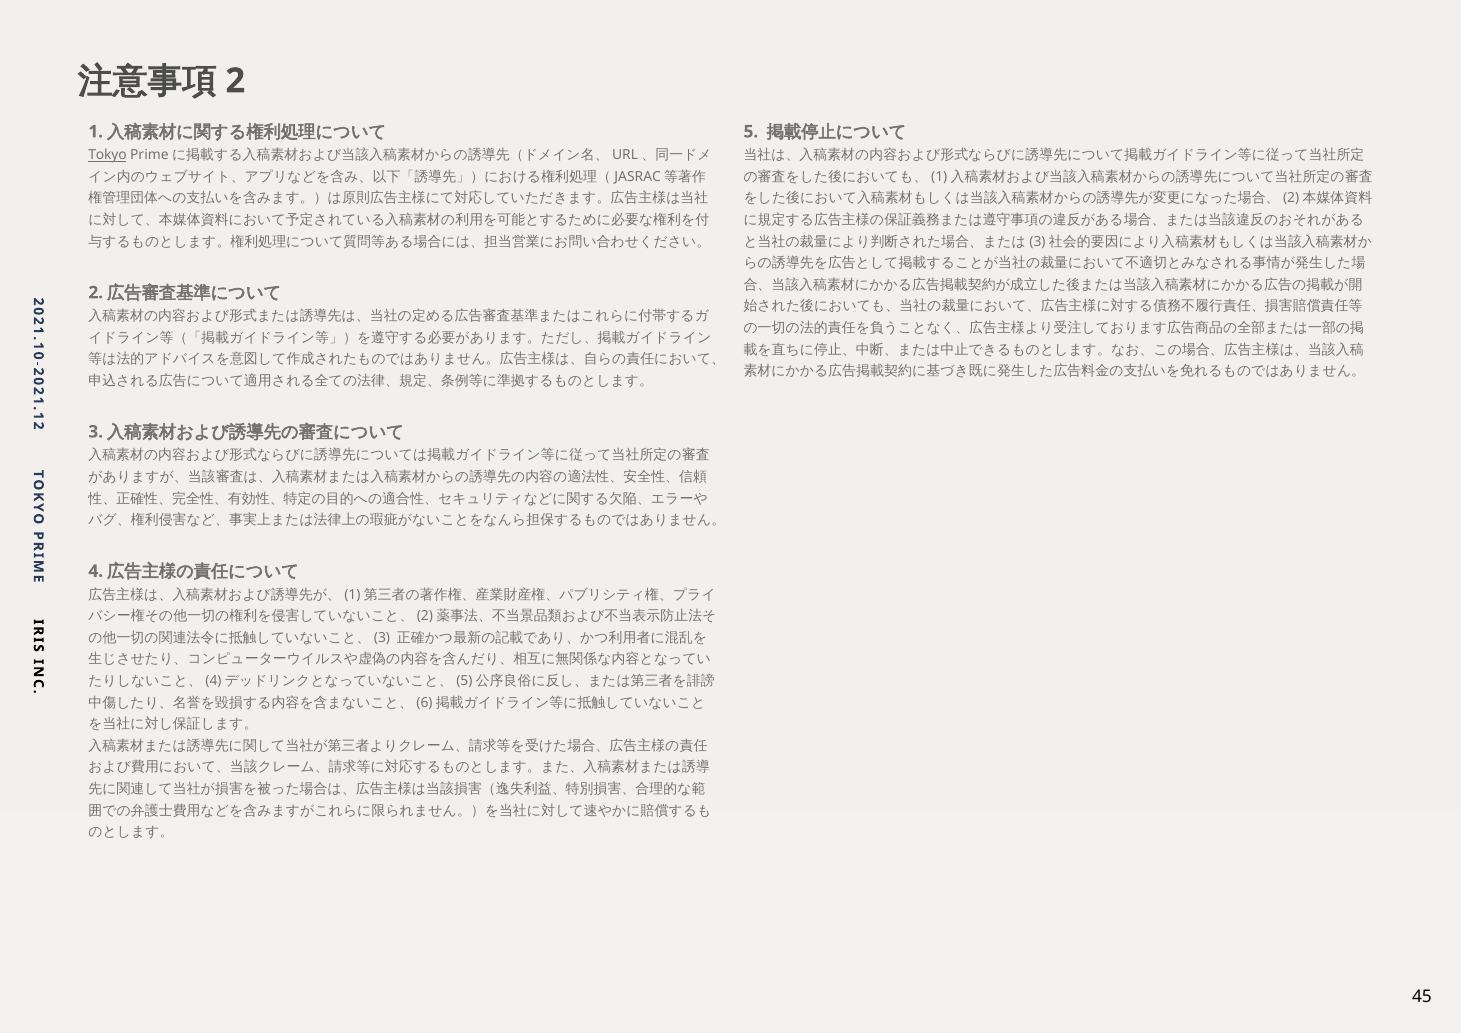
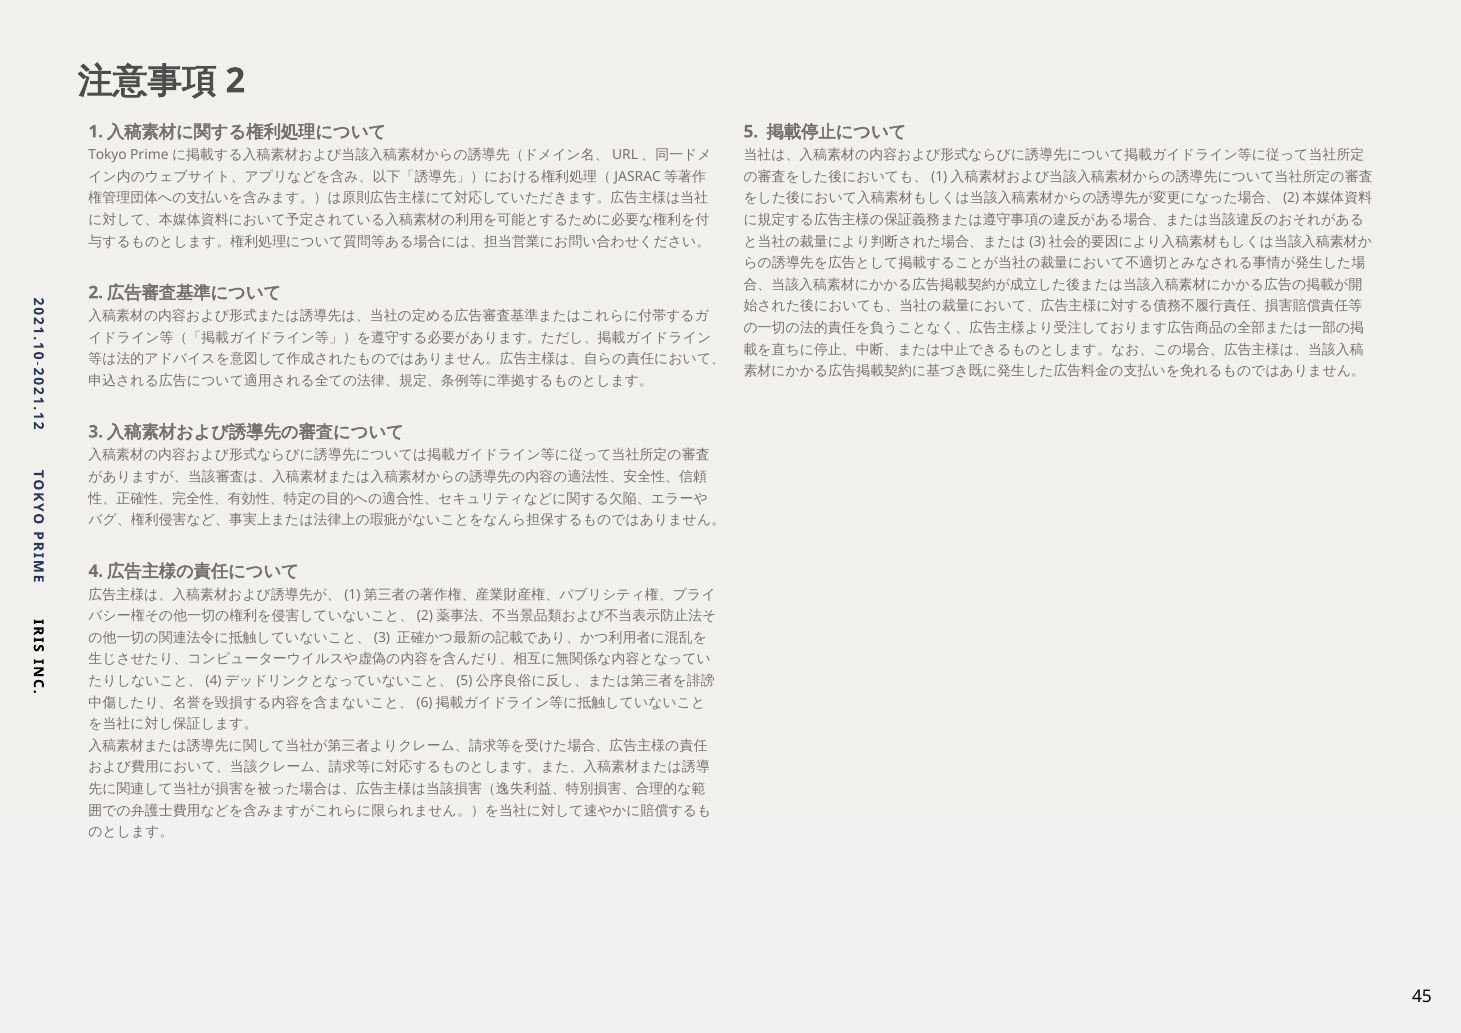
Tokyo underline: present -> none (108, 155)
